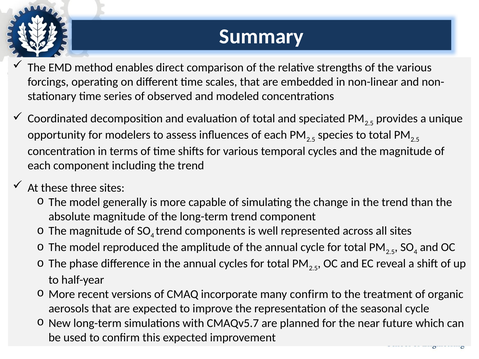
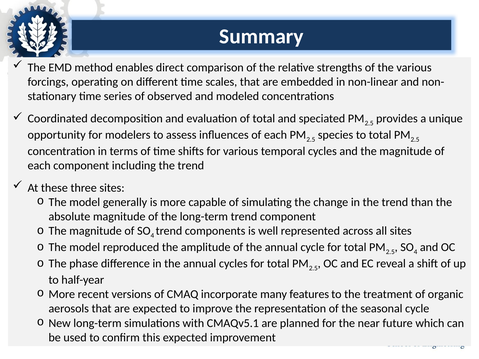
many confirm: confirm -> features (309, 295)
CMAQv5.7: CMAQv5.7 -> CMAQv5.1 (233, 323)
